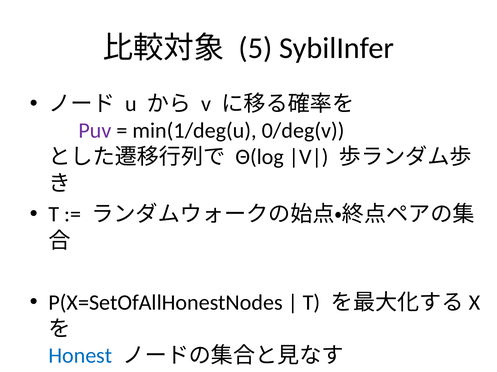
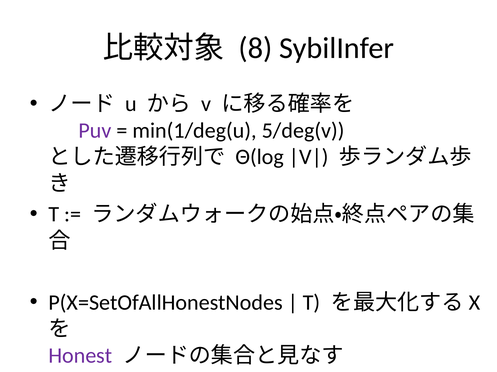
5: 5 -> 8 (255, 48)
0/deg(v: 0/deg(v -> 5/deg(v (303, 131)
Honest colour: blue -> purple (80, 356)
